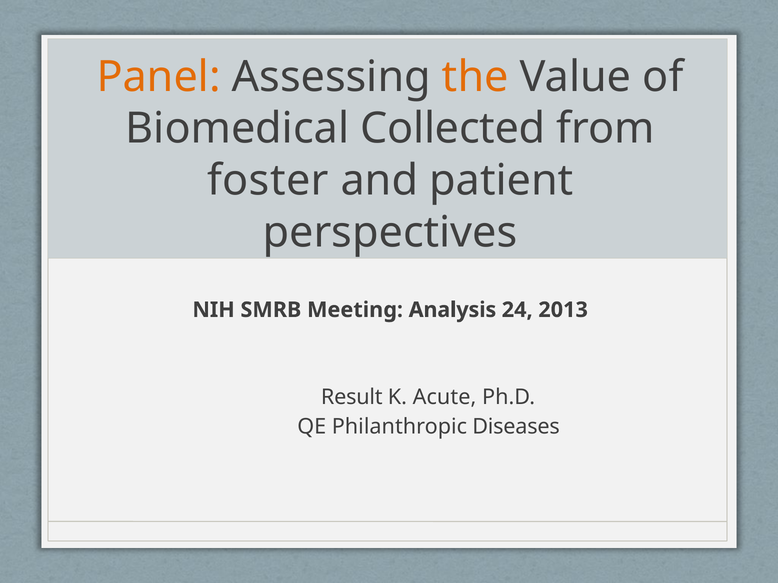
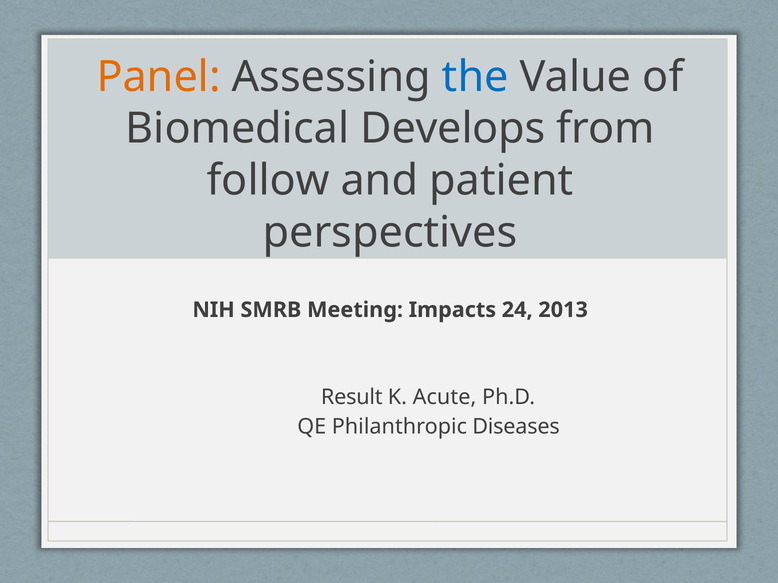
the colour: orange -> blue (475, 77)
Collected: Collected -> Develops (453, 129)
foster: foster -> follow (268, 181)
Analysis: Analysis -> Impacts (452, 310)
